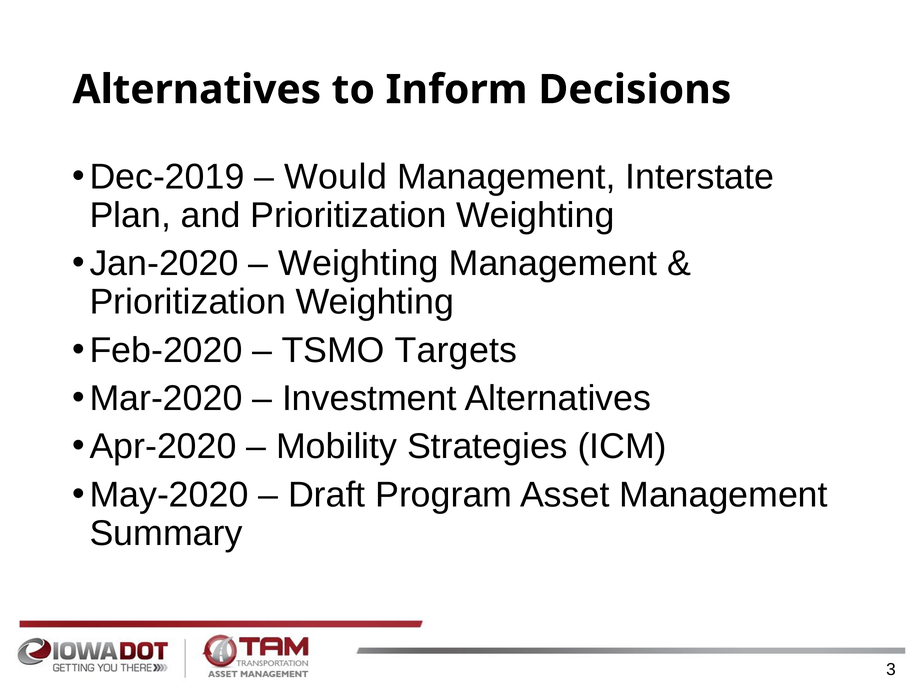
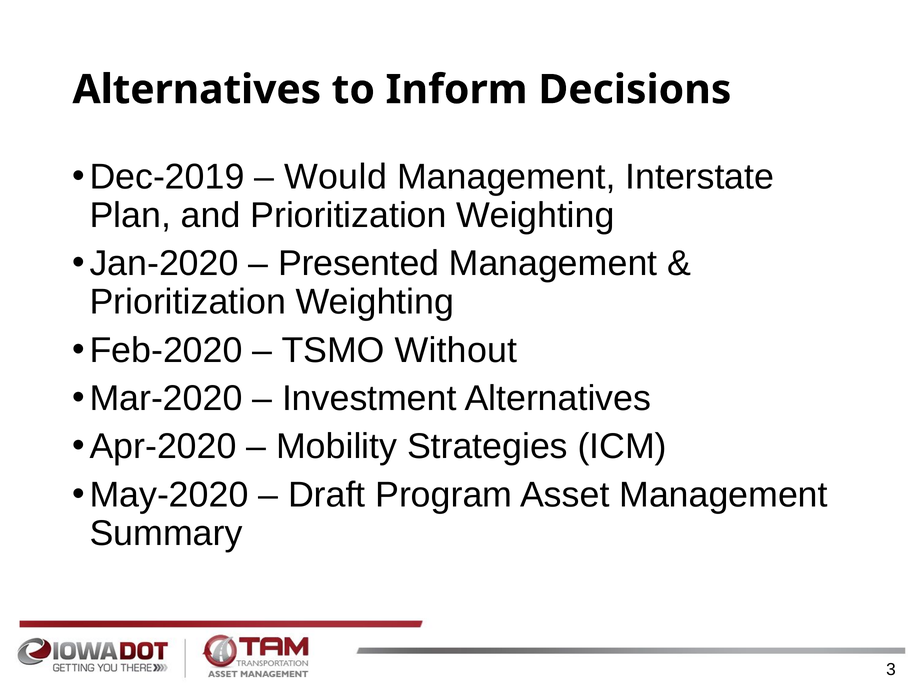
Weighting: Weighting -> Presented (359, 263)
Targets: Targets -> Without (456, 350)
